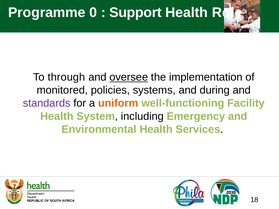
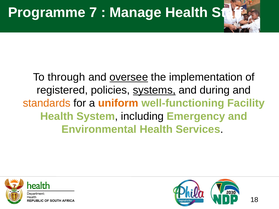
0: 0 -> 7 (93, 13)
Support: Support -> Manage (135, 13)
Role: Role -> Staff (227, 13)
monitored: monitored -> registered (62, 90)
systems underline: none -> present (154, 90)
standards colour: purple -> orange (47, 103)
